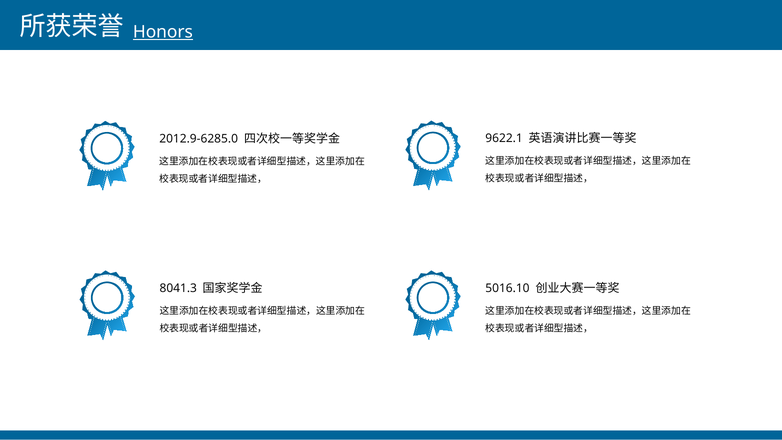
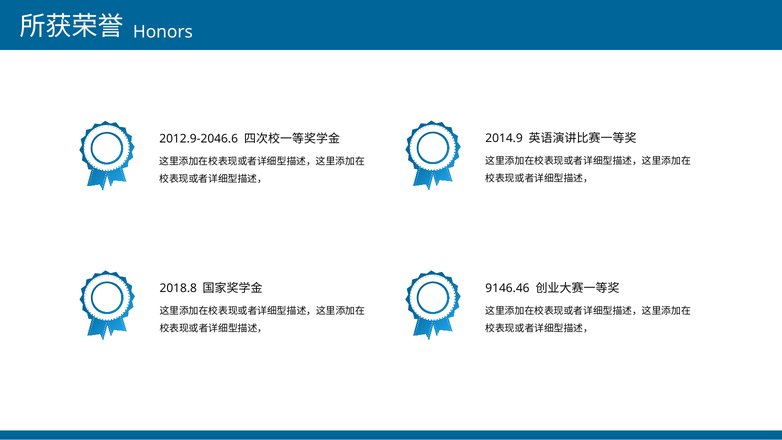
Honors underline: present -> none (163, 32)
9622.1: 9622.1 -> 2014.9 (504, 138)
2012.9-6285.0: 2012.9-6285.0 -> 2012.9-2046.6 (199, 139)
8041.3: 8041.3 -> 2018.8 (178, 288)
5016.10: 5016.10 -> 9146.46 (507, 288)
